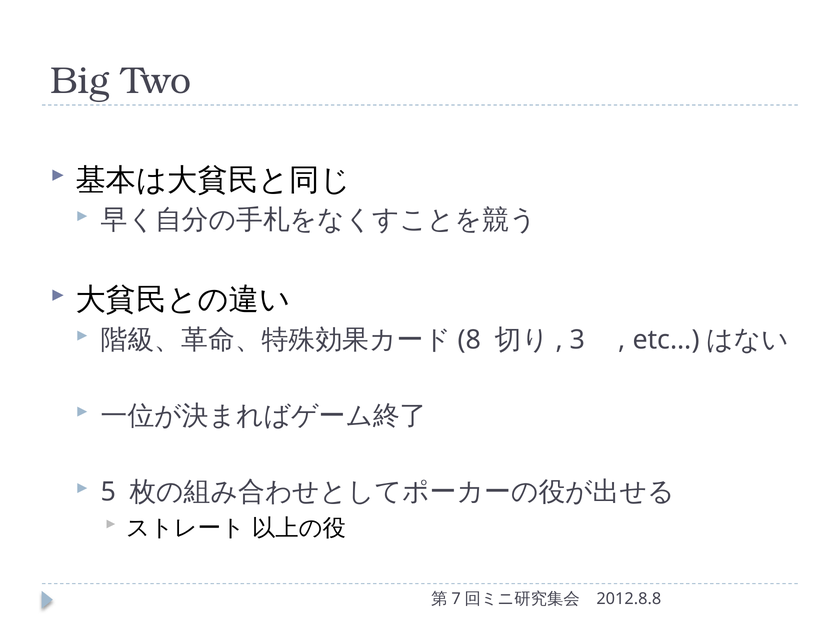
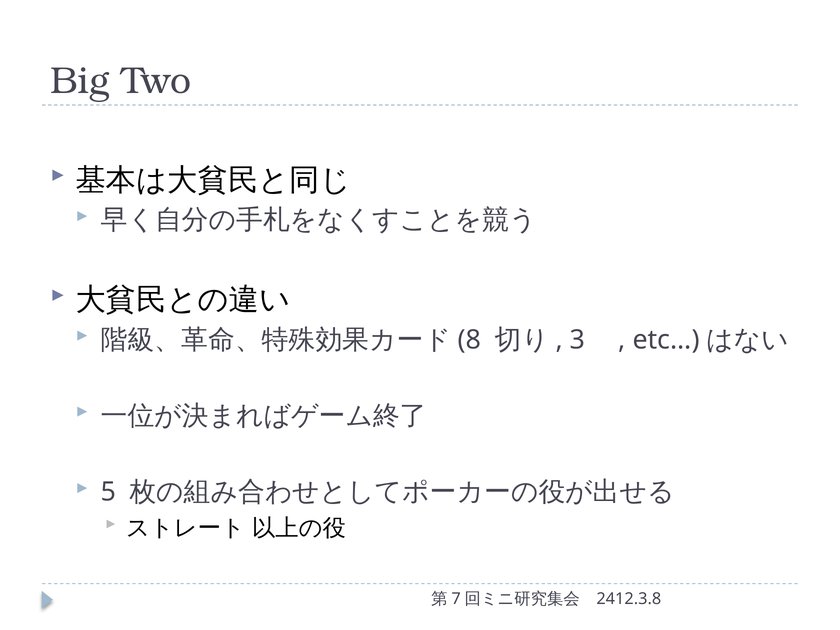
2012.8.8: 2012.8.8 -> 2412.3.8 (629, 599)
